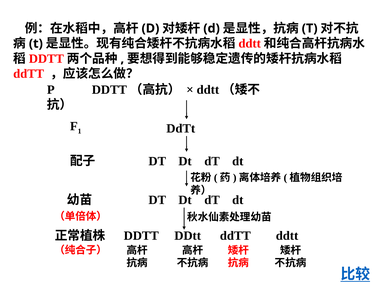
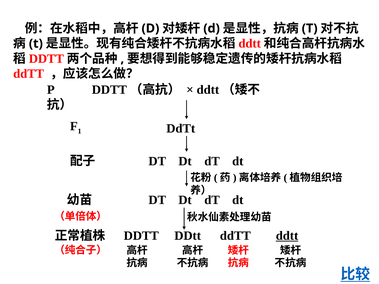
ddtt underline: none -> present (287, 236)
